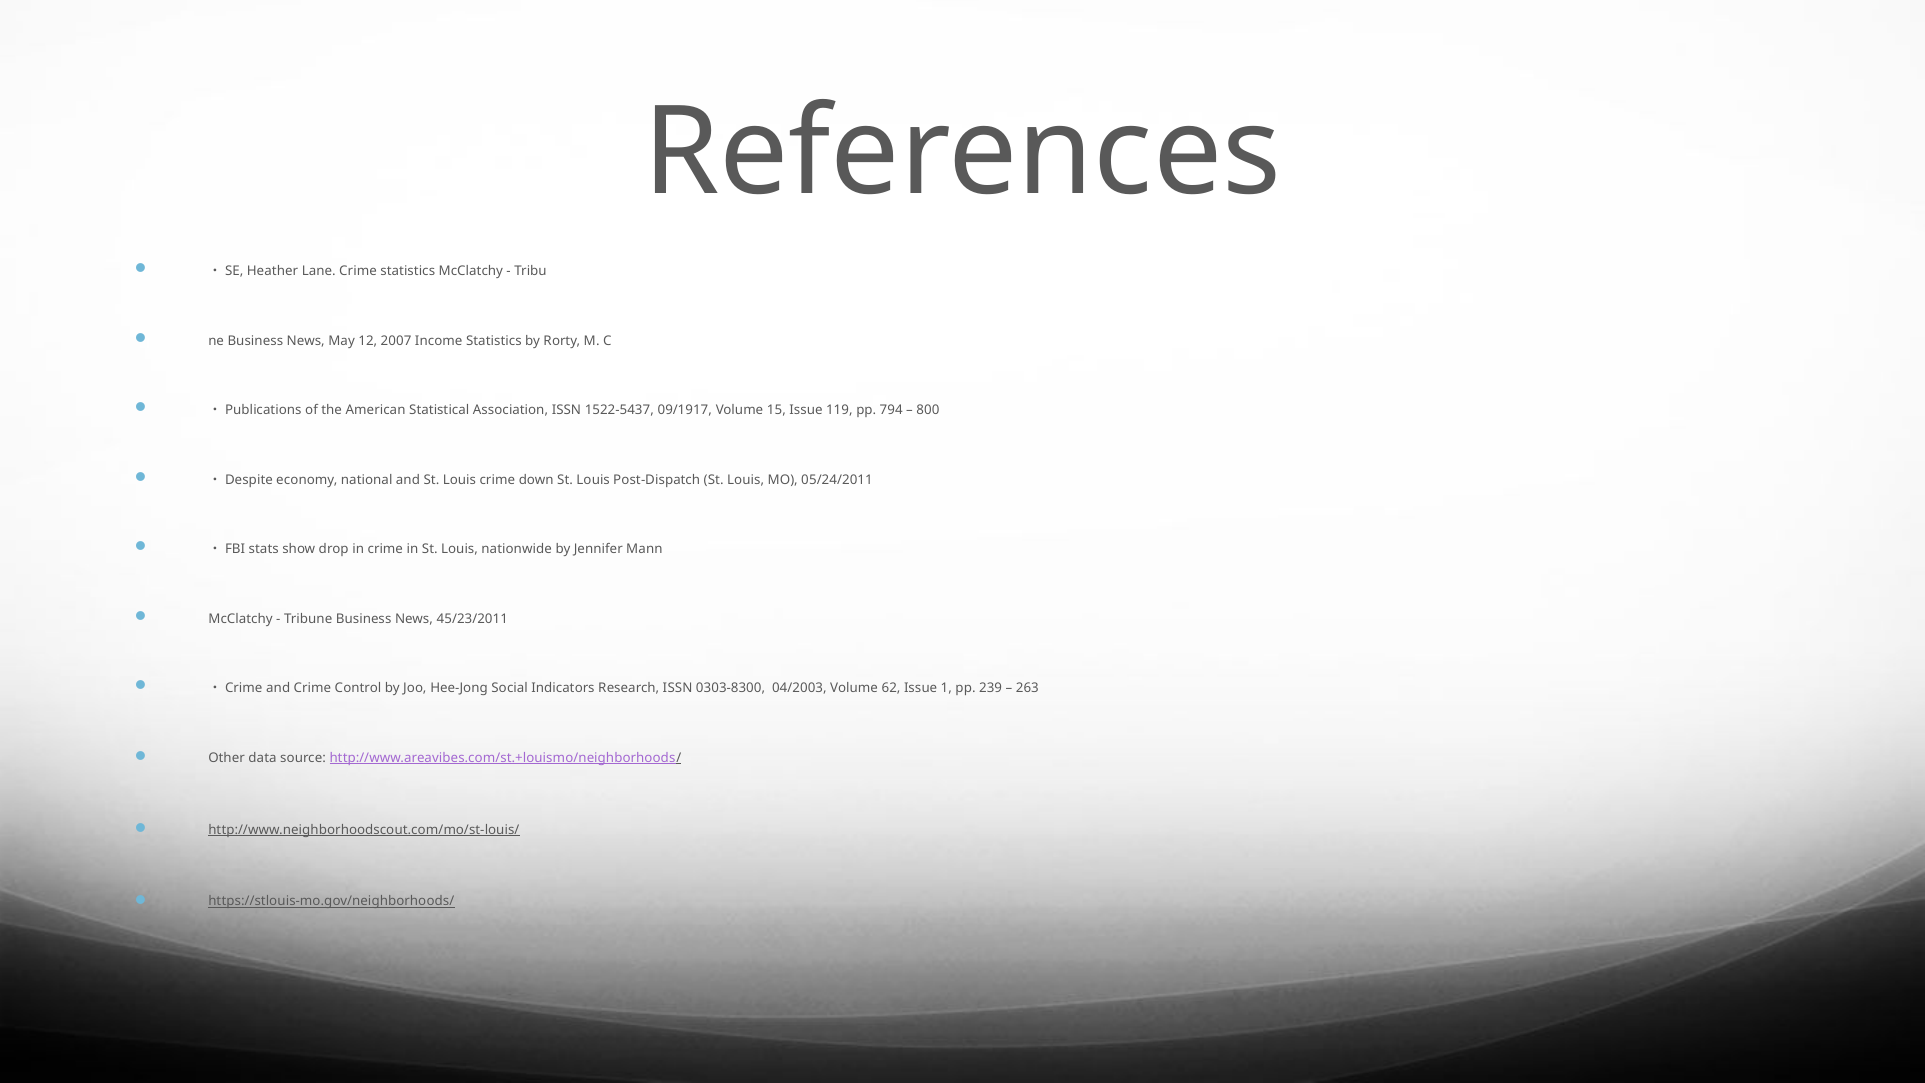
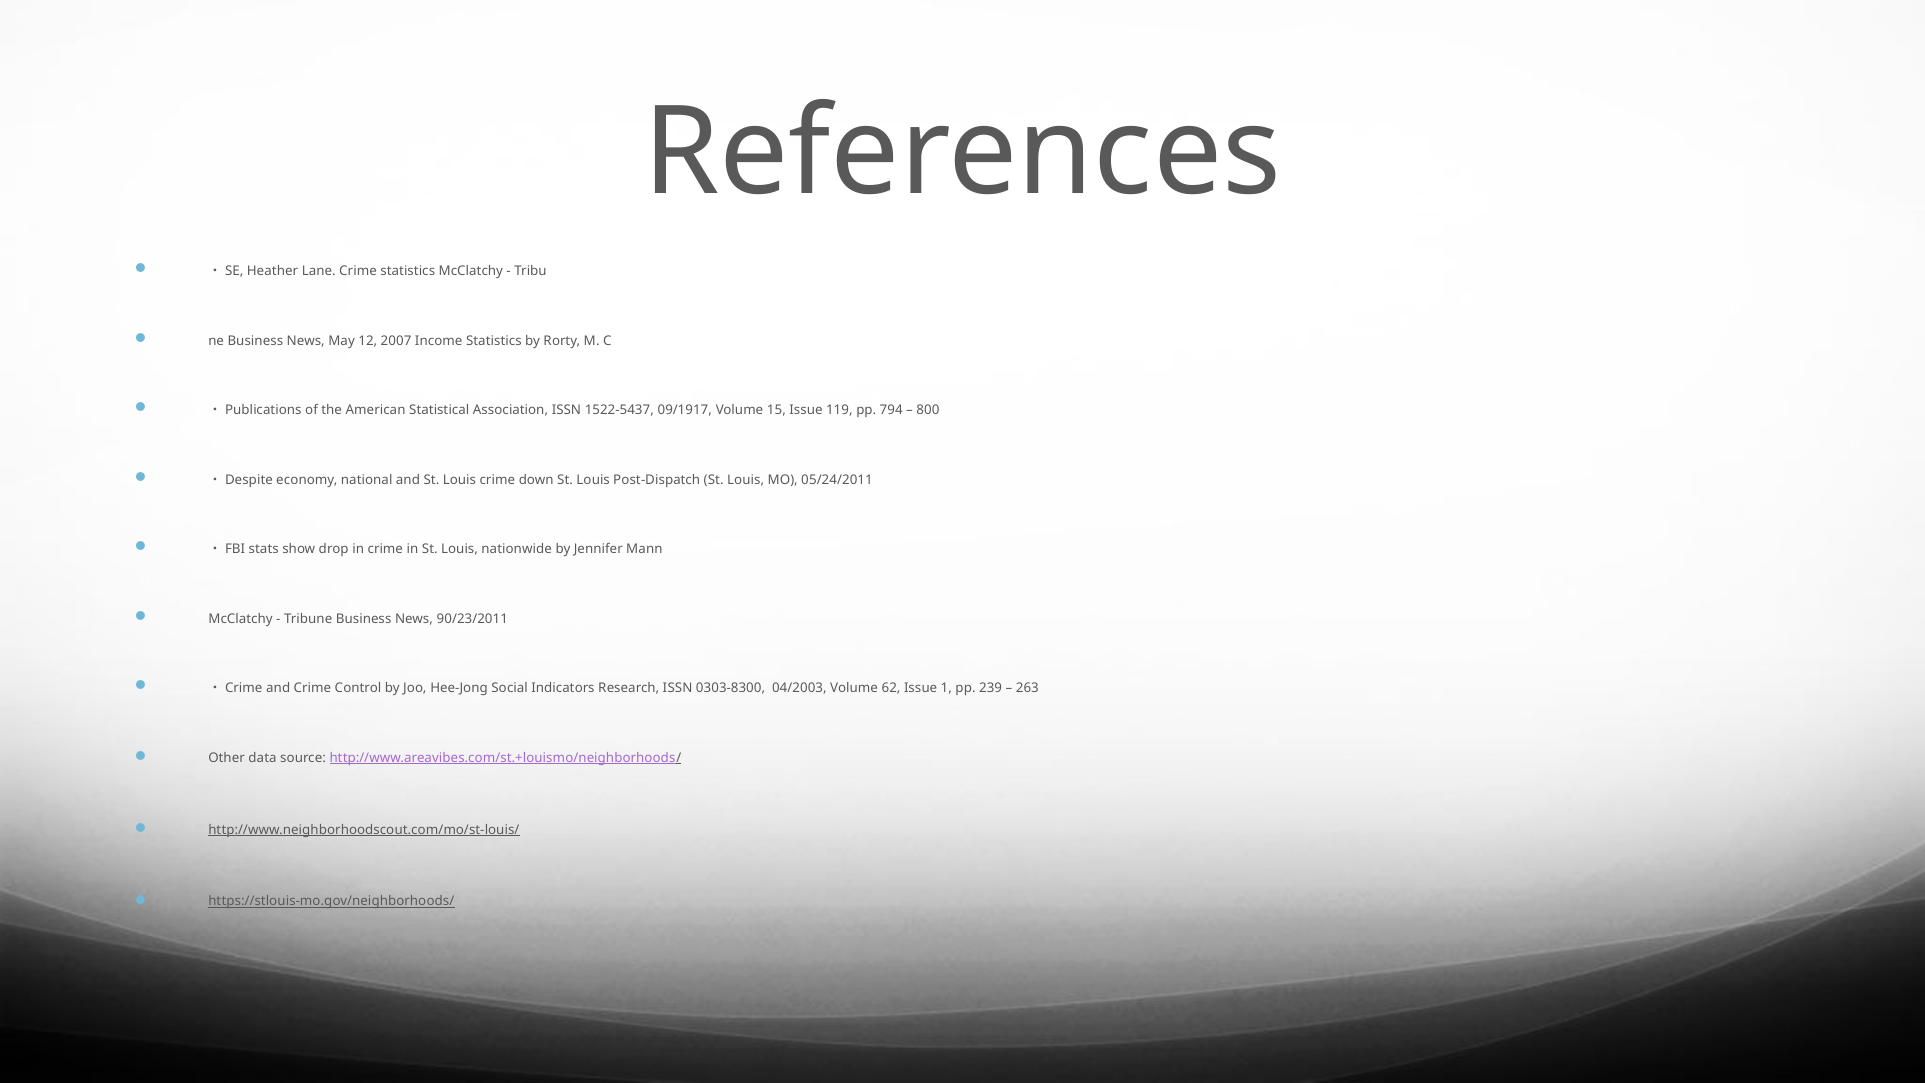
45/23/2011: 45/23/2011 -> 90/23/2011 (472, 619)
